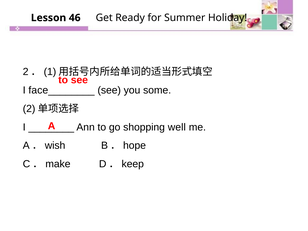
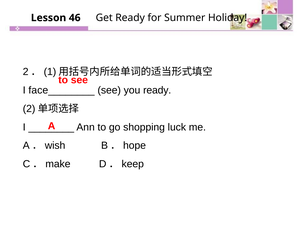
you some: some -> ready (157, 90)
well: well -> luck (177, 127)
